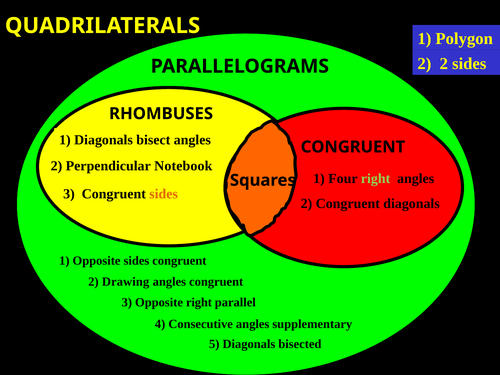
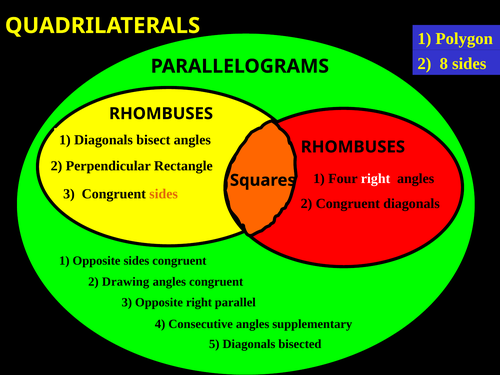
2 2: 2 -> 8 (444, 64)
CONGRUENT: CONGRUENT -> RHOMBUSES (353, 147)
Notebook: Notebook -> Rectangle (183, 166)
right colour: light green -> white (376, 178)
